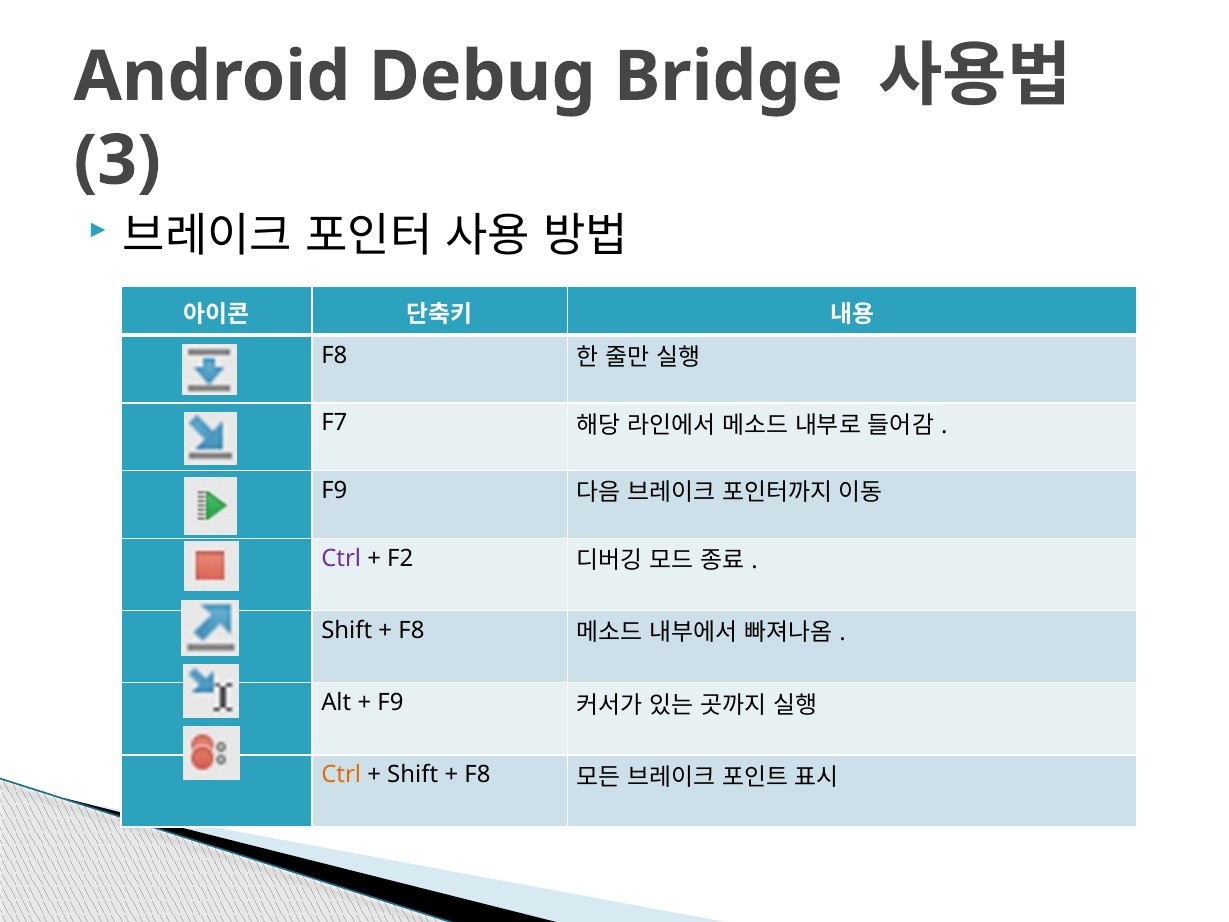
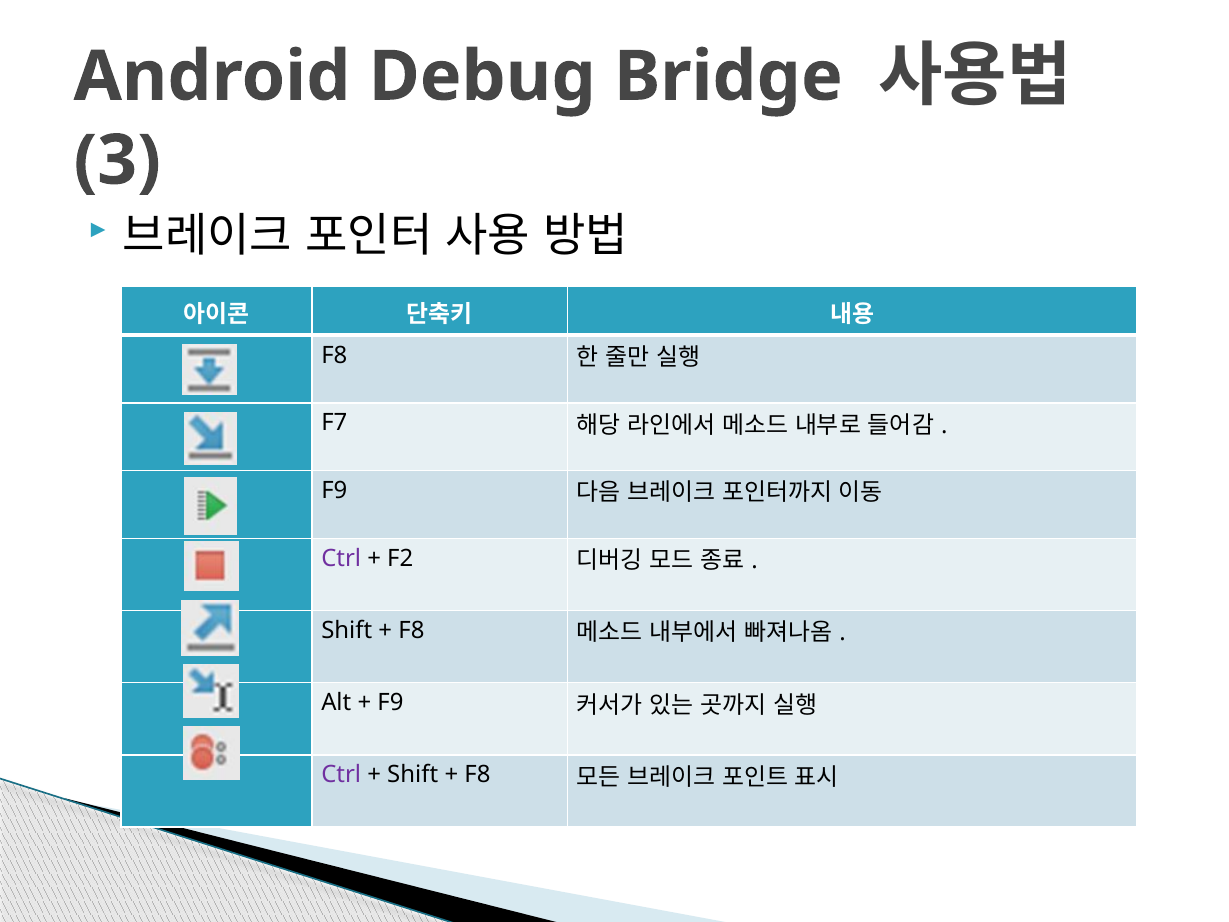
Ctrl colour: orange -> purple (341, 775)
